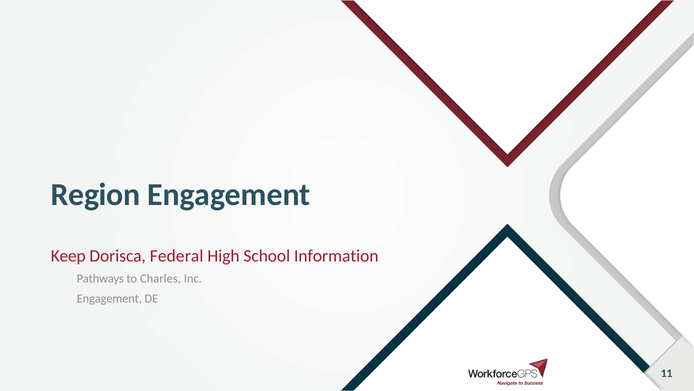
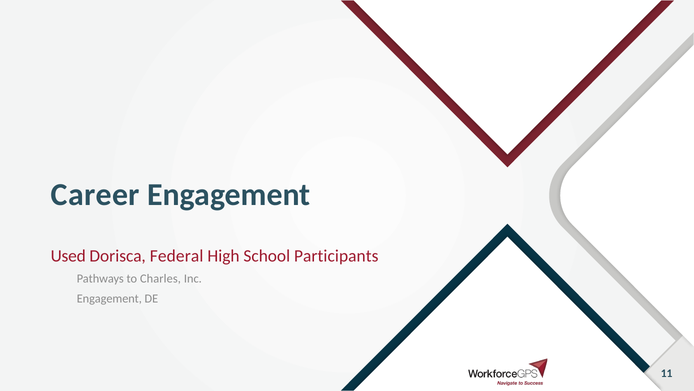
Region: Region -> Career (95, 194)
Keep: Keep -> Used (68, 256)
Information: Information -> Participants (336, 256)
